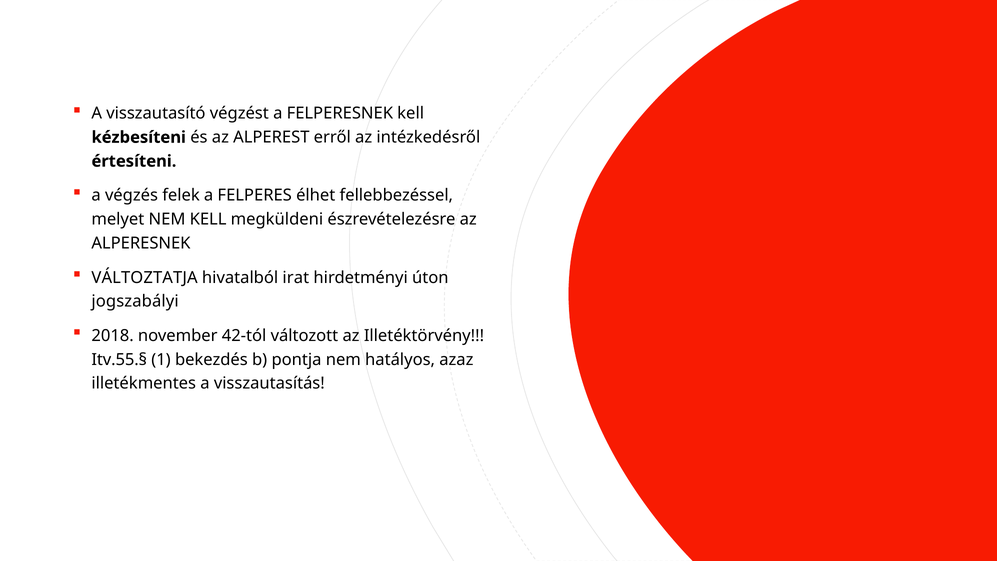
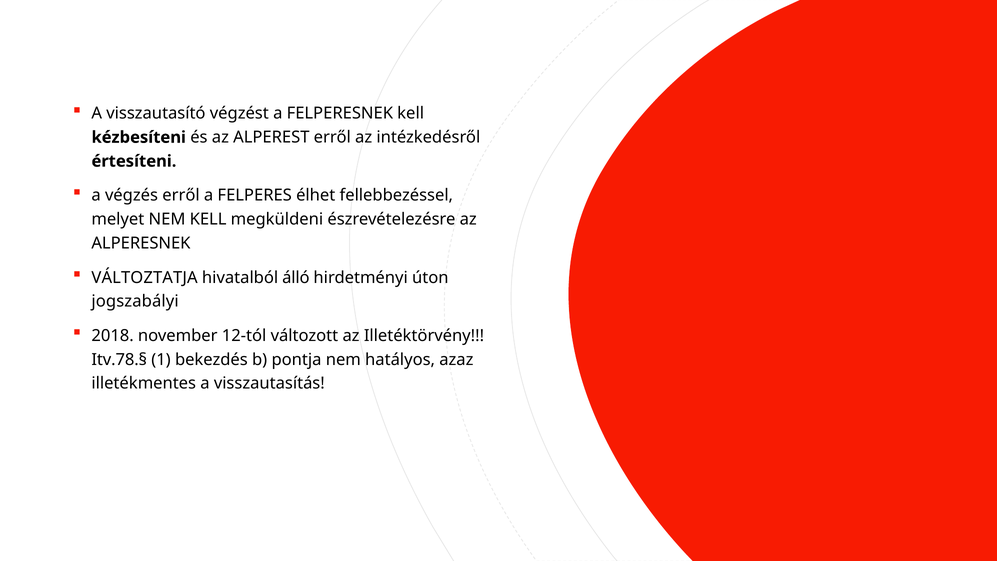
végzés felek: felek -> erről (181, 195)
irat: irat -> álló (296, 277)
42-tól: 42-tól -> 12-tól (244, 336)
Itv.55.§: Itv.55.§ -> Itv.78.§ (119, 359)
